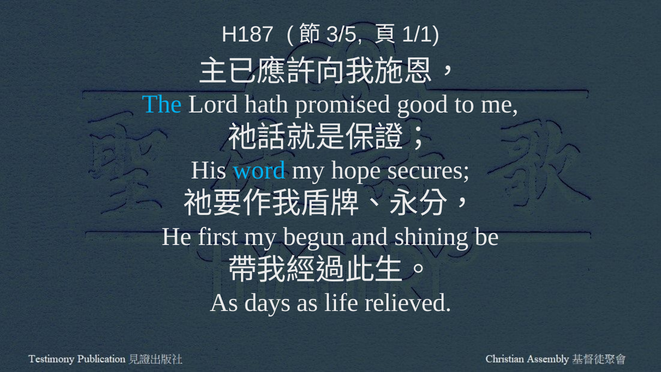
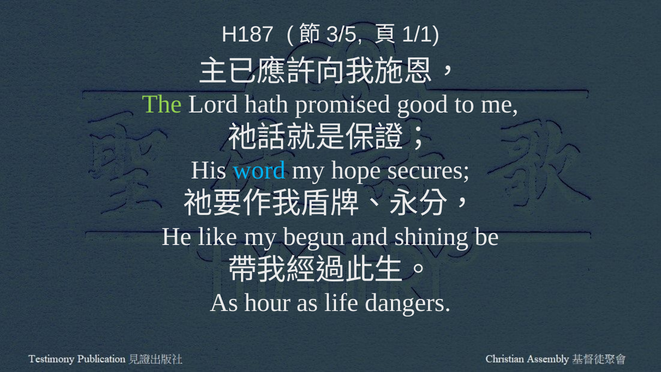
The colour: light blue -> light green (162, 104)
first: first -> like (218, 236)
days: days -> hour (267, 303)
relieved: relieved -> dangers (408, 303)
